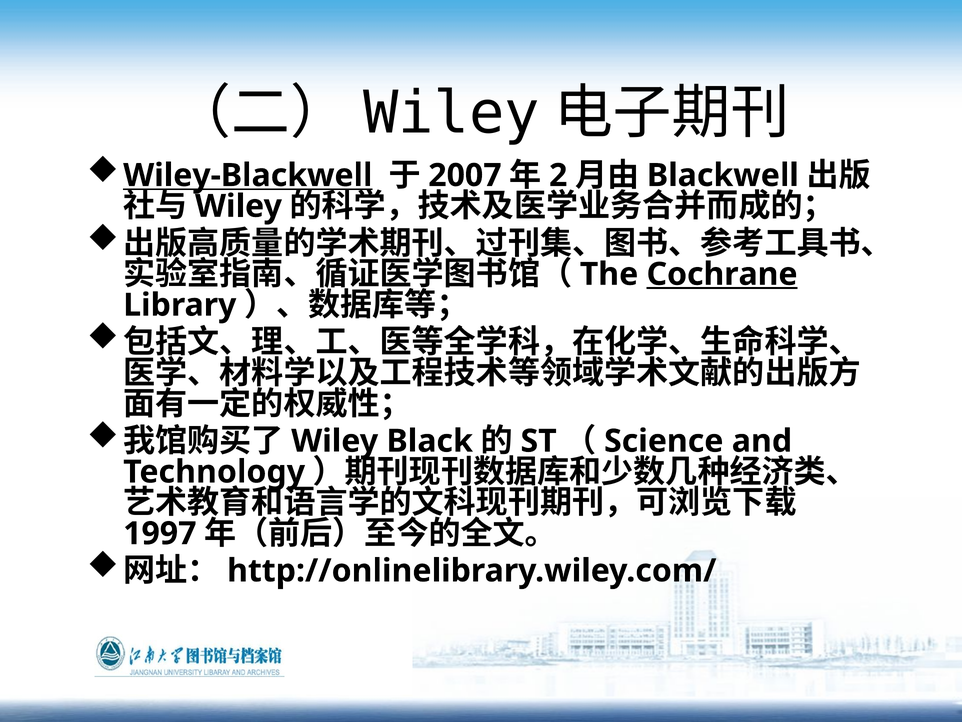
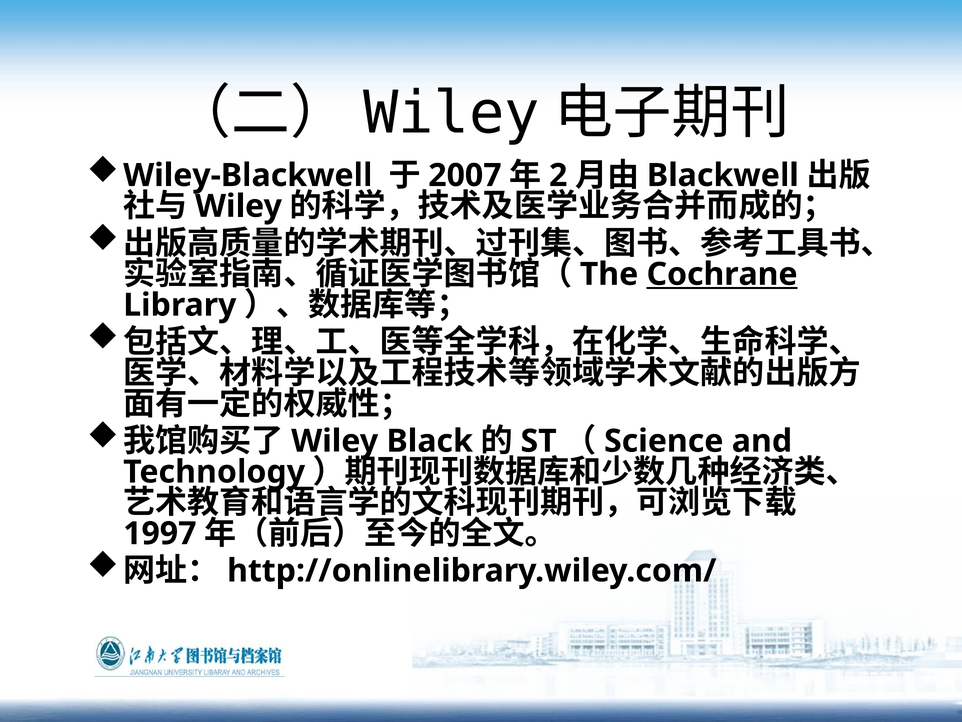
Wiley-Blackwell underline: present -> none (248, 175)
